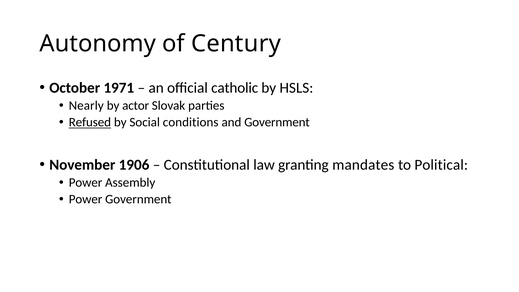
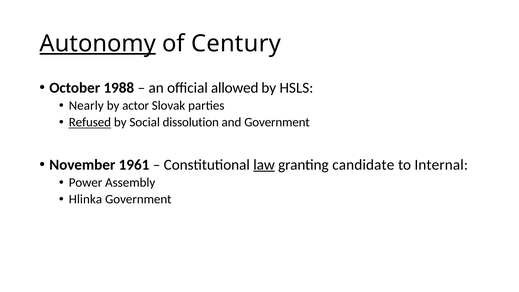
Autonomy underline: none -> present (98, 44)
1971: 1971 -> 1988 (119, 88)
catholic: catholic -> allowed (235, 88)
conditions: conditions -> dissolution (191, 122)
1906: 1906 -> 1961 (134, 165)
law underline: none -> present (264, 165)
mandates: mandates -> candidate (363, 165)
Political: Political -> Internal (441, 165)
Power: Power -> Hlinka (85, 199)
